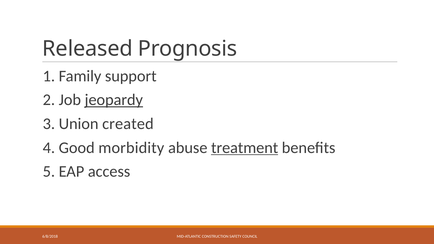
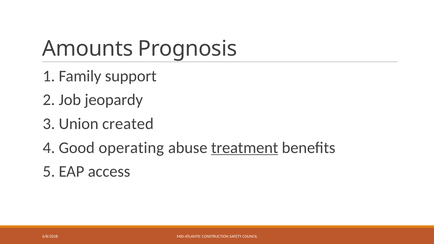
Released: Released -> Amounts (88, 49)
jeopardy underline: present -> none (114, 100)
morbidity: morbidity -> operating (131, 148)
